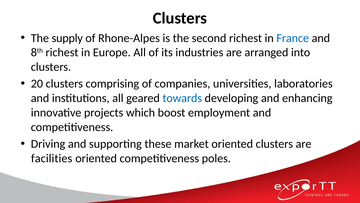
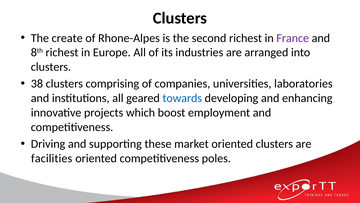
supply: supply -> create (67, 38)
France colour: blue -> purple (293, 38)
20: 20 -> 38 (37, 84)
